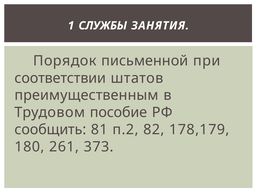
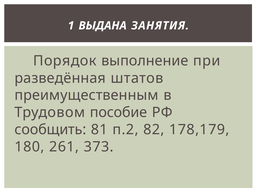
СЛУЖБЫ: СЛУЖБЫ -> ВЫДАНА (103, 26)
письменной: письменной -> выполнение (145, 61)
соответствии: соответствии -> разведённая (60, 78)
